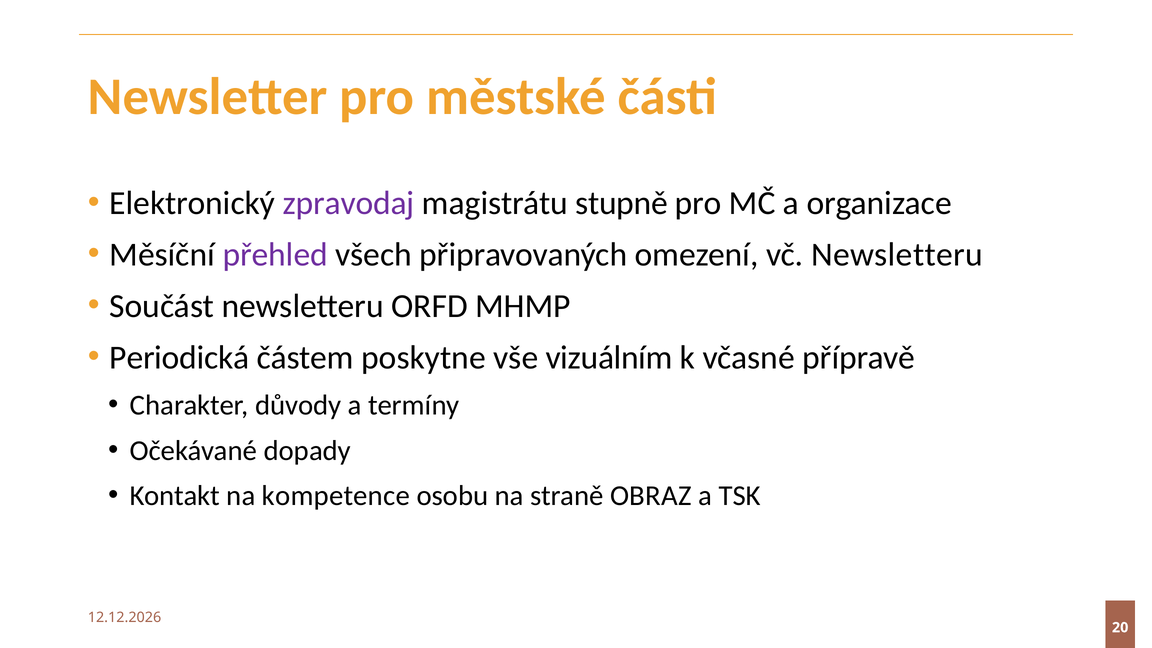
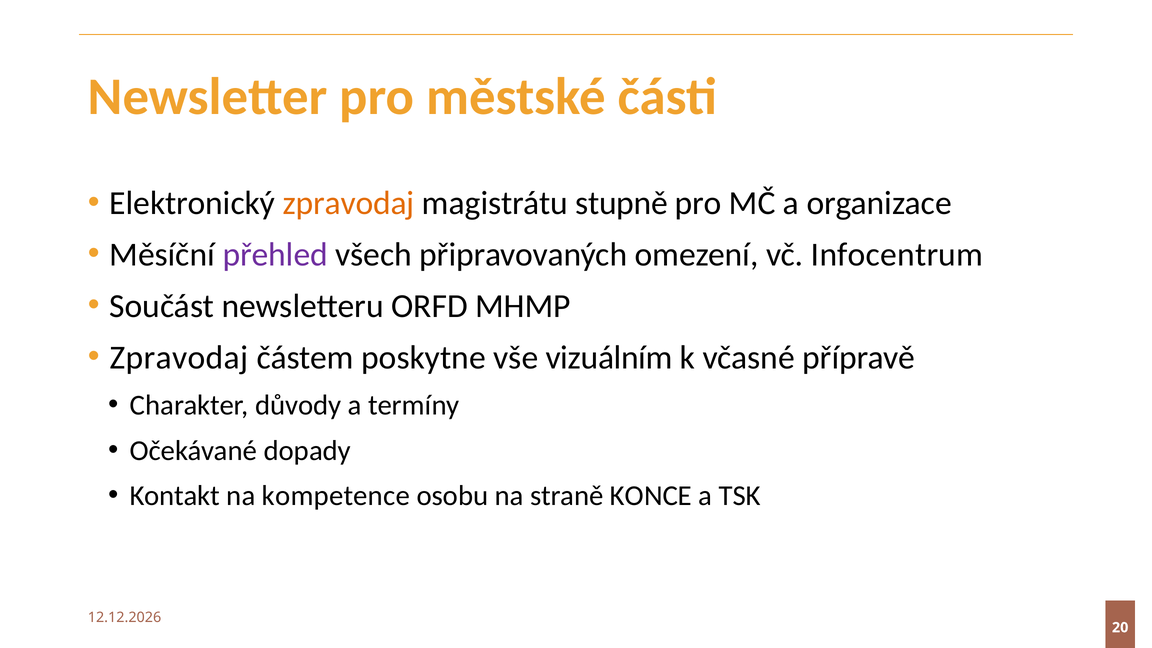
zpravodaj colour: purple -> orange (349, 203)
vč Newsletteru: Newsletteru -> Infocentrum (897, 255)
Periodická: Periodická -> Zpravodaj (179, 358)
OBRAZ: OBRAZ -> KONCE (651, 496)
